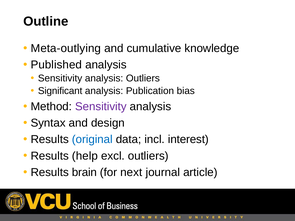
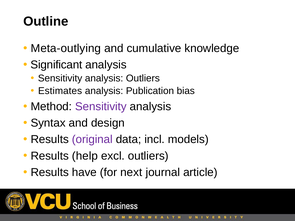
Published: Published -> Significant (56, 65)
Significant: Significant -> Estimates (60, 91)
original colour: blue -> purple (92, 140)
interest: interest -> models (188, 140)
brain: brain -> have (84, 172)
